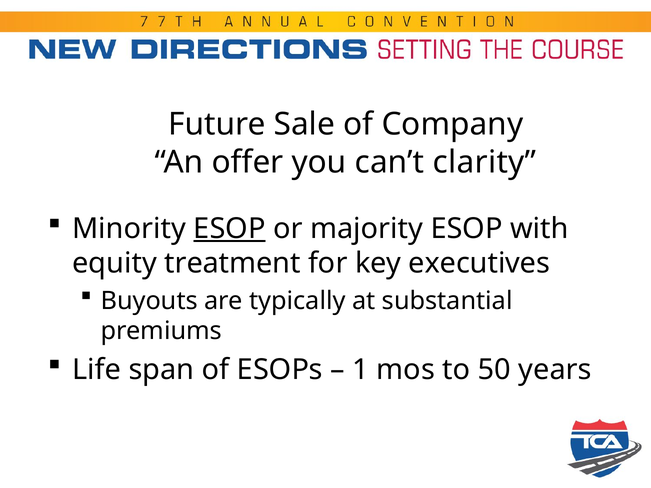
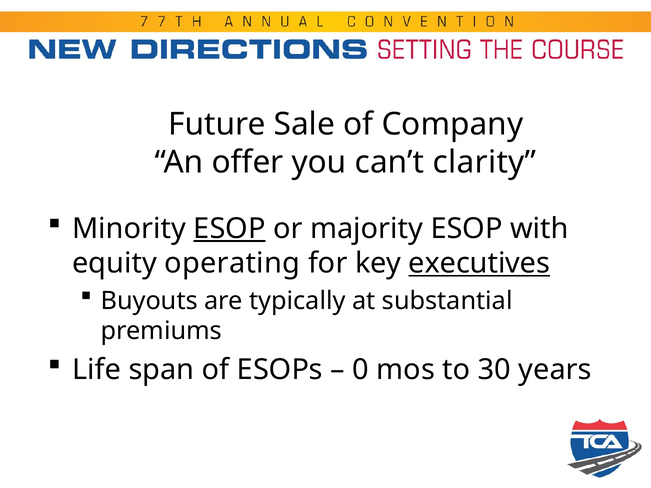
treatment: treatment -> operating (232, 264)
executives underline: none -> present (479, 264)
1: 1 -> 0 (361, 370)
50: 50 -> 30 (494, 370)
